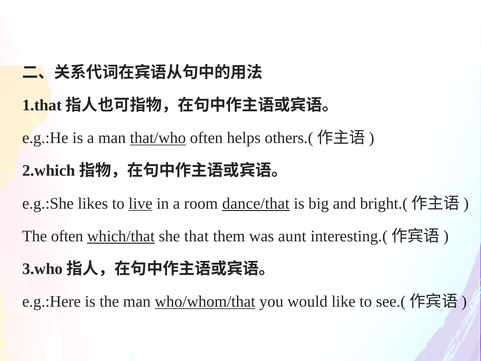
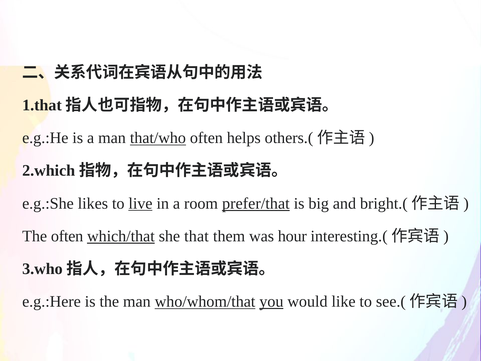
dance/that: dance/that -> prefer/that (256, 203)
aunt: aunt -> hour (292, 236)
you underline: none -> present (271, 301)
